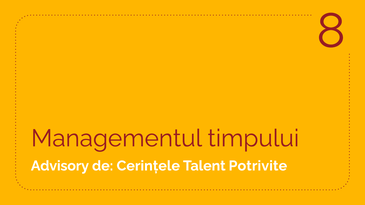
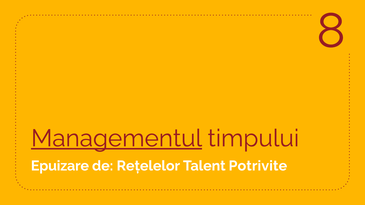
Managementul underline: none -> present (117, 139)
Advisory: Advisory -> Epuizare (60, 166)
Cerințele: Cerințele -> Rețelelor (148, 166)
